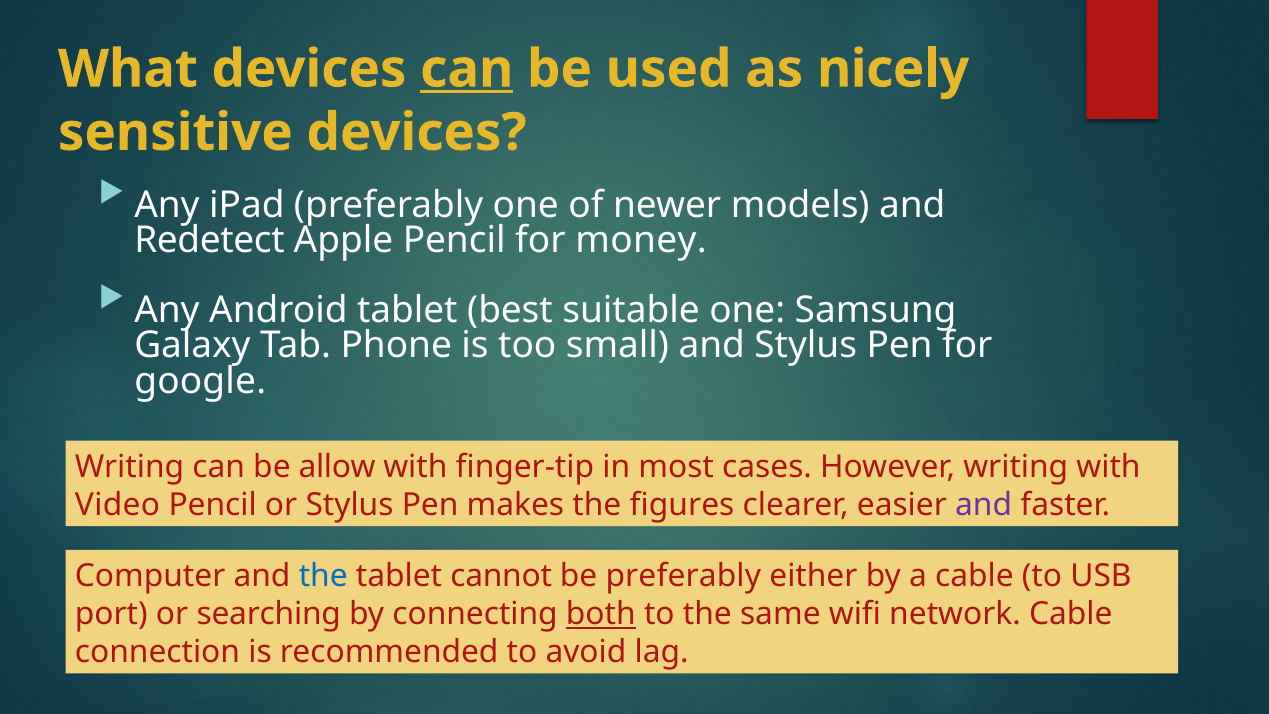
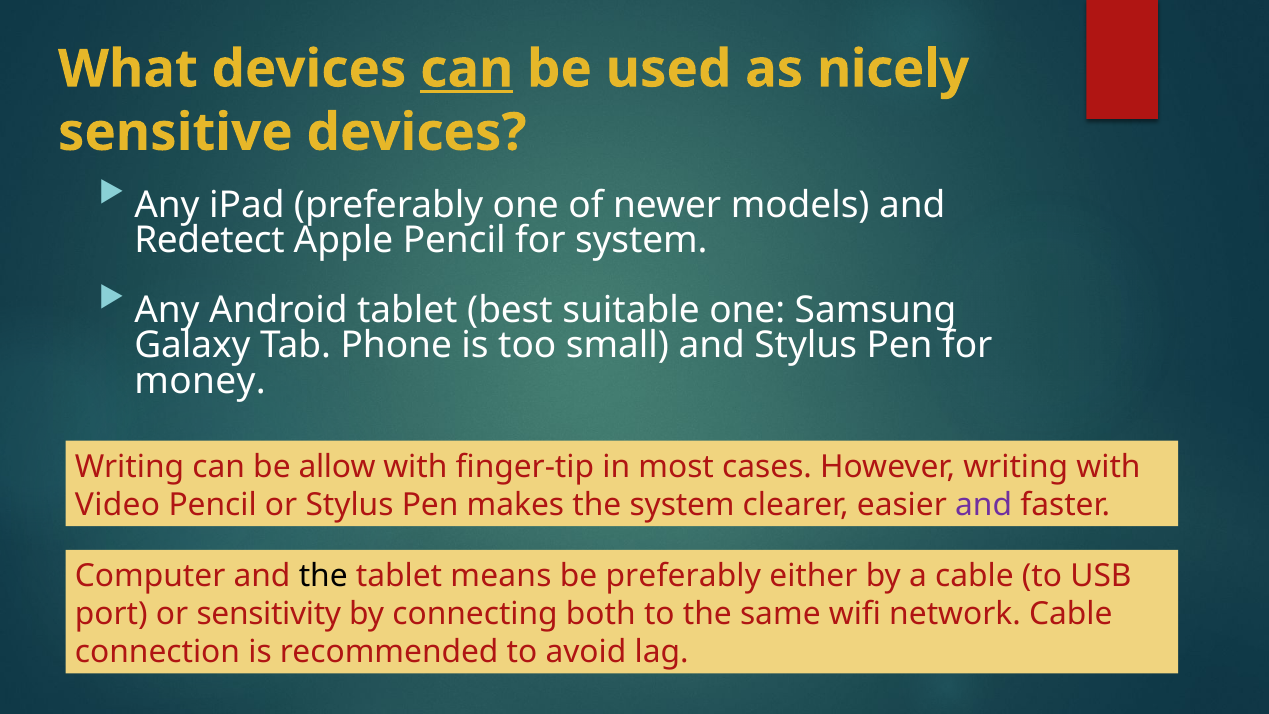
for money: money -> system (641, 241)
google: google -> money (200, 381)
the figures: figures -> system (682, 505)
the colour: blue -> black (323, 576)
cannot: cannot -> means (501, 576)
searching: searching -> sensitivity (269, 614)
both underline: present -> none (601, 614)
